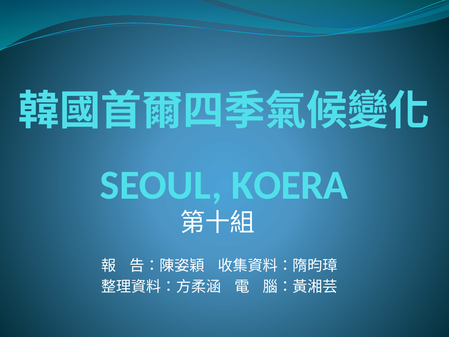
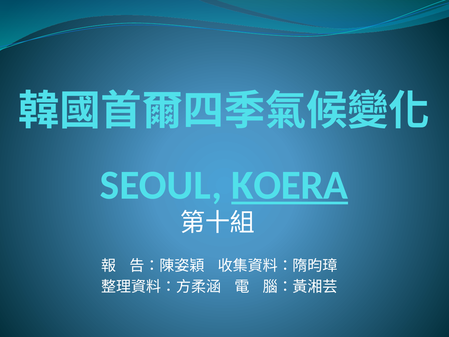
KOERA underline: none -> present (290, 185)
